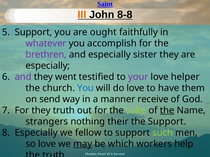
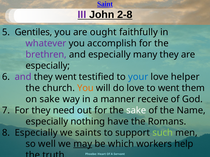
III colour: orange -> purple (82, 15)
8-8: 8-8 -> 2-8 (125, 15)
5 Support: Support -> Gentiles (34, 32)
sister: sister -> many (145, 55)
your colour: purple -> blue (138, 77)
You colour: blue -> orange (85, 88)
to have: have -> went (169, 88)
on send: send -> sake (50, 99)
they truth: truth -> need (64, 111)
sake colour: light green -> white (136, 111)
the underline: present -> none (167, 111)
strangers: strangers -> especially (47, 122)
their: their -> have (118, 122)
the Support: Support -> Romans (167, 122)
fellow: fellow -> saints (88, 133)
so love: love -> well (47, 144)
